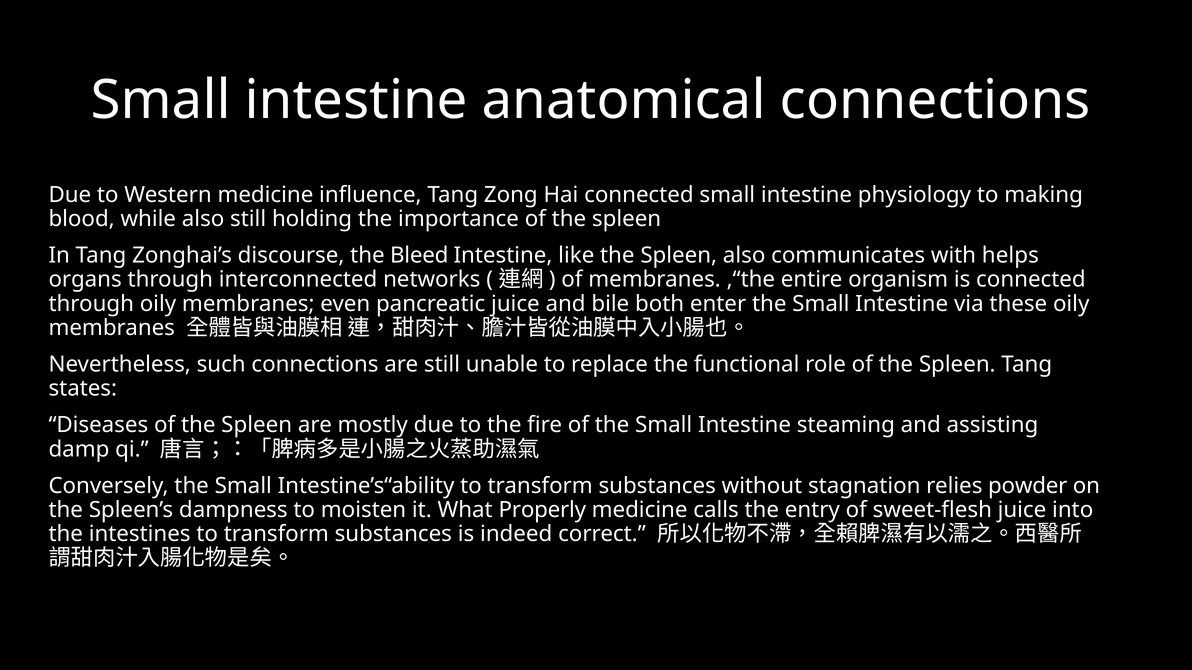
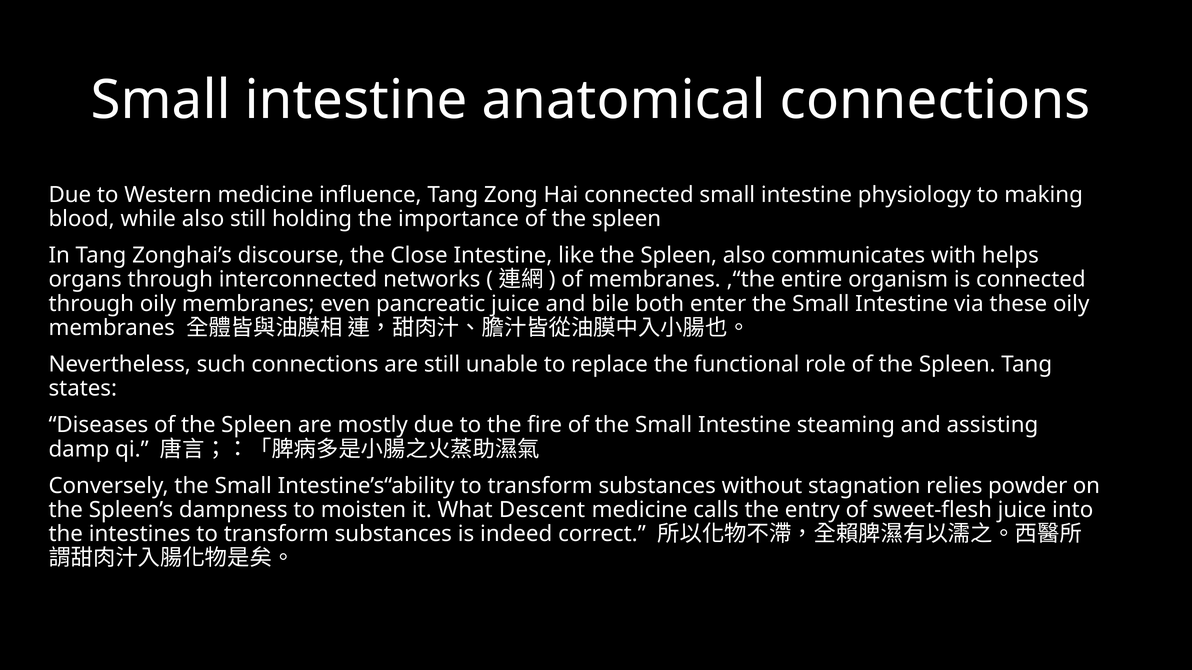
Bleed: Bleed -> Close (419, 256)
Properly: Properly -> Descent (542, 510)
